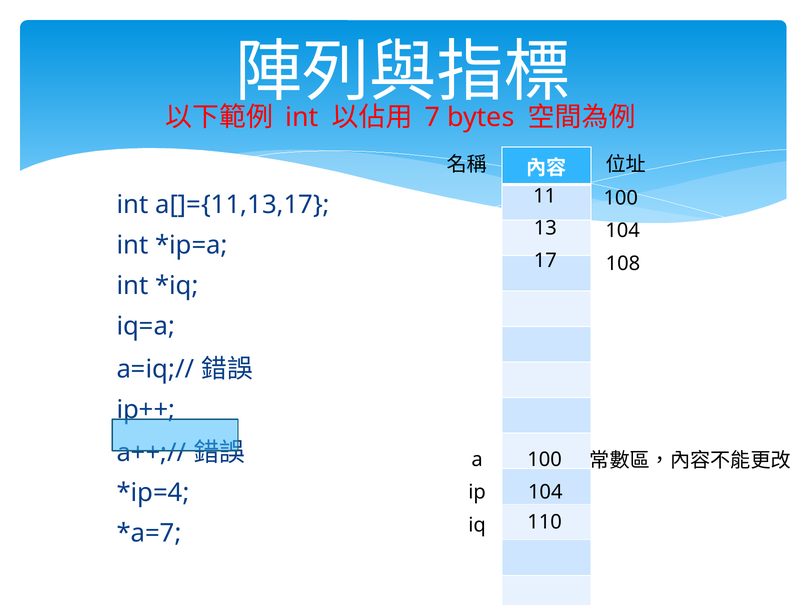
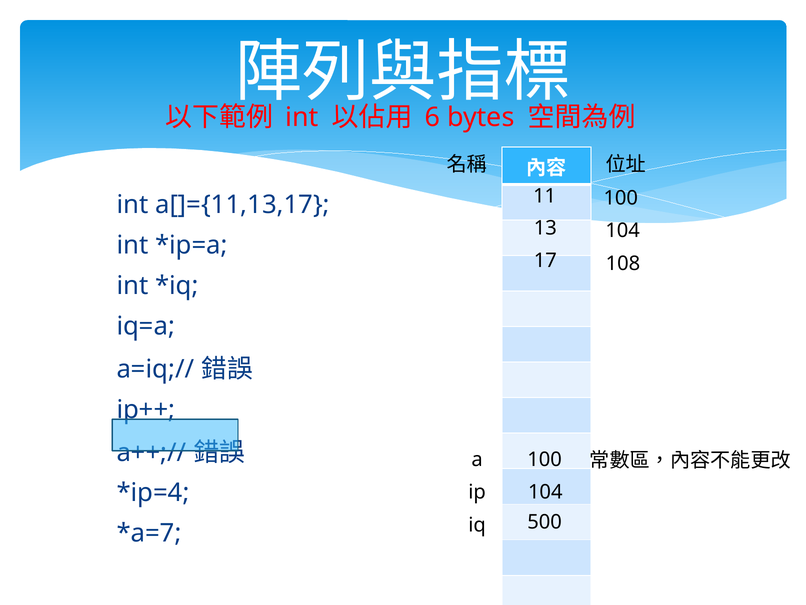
7: 7 -> 6 (432, 117)
110: 110 -> 500 (545, 522)
